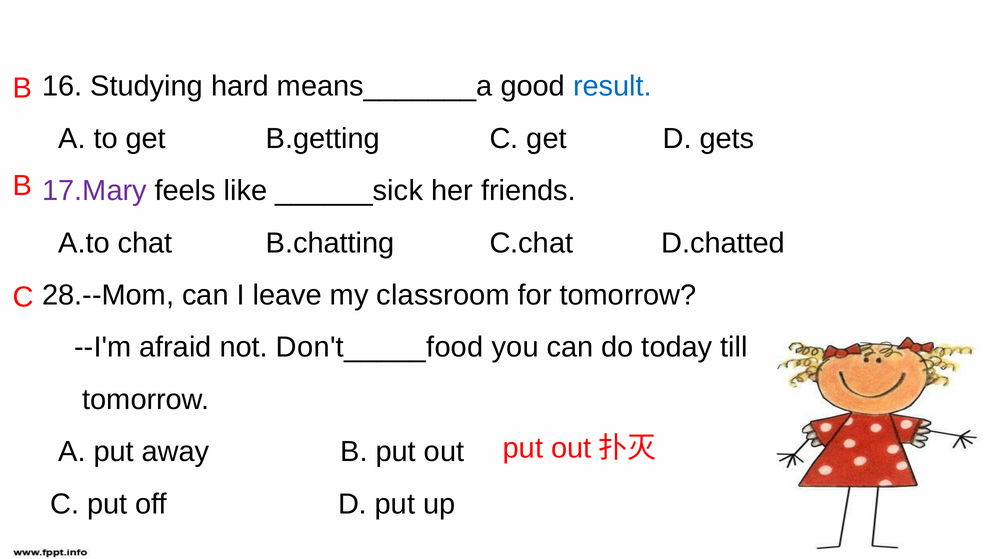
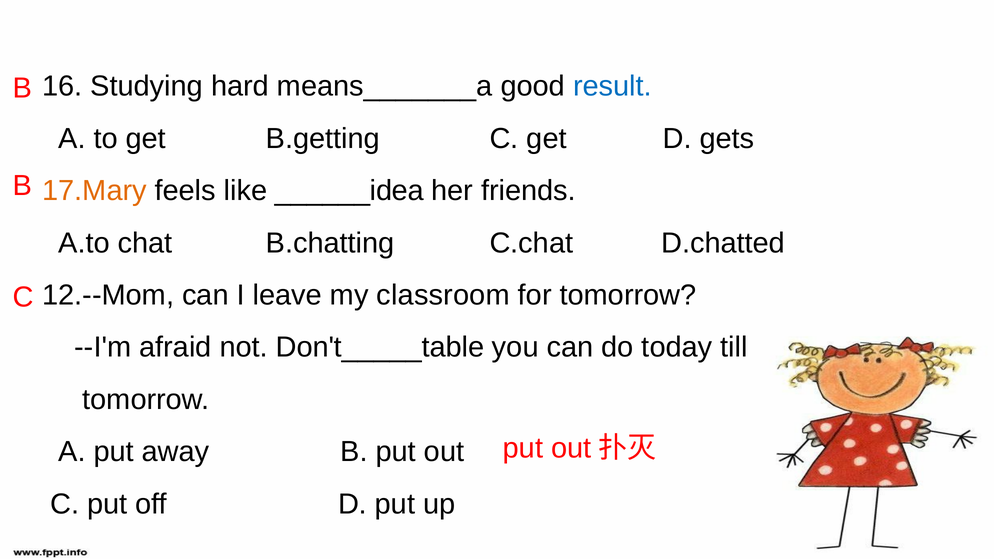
17.Mary colour: purple -> orange (95, 191)
______sick: ______sick -> ______idea (349, 191)
28.--Mom: 28.--Mom -> 12.--Mom (108, 295)
Don't_____food: Don't_____food -> Don't_____table (380, 347)
